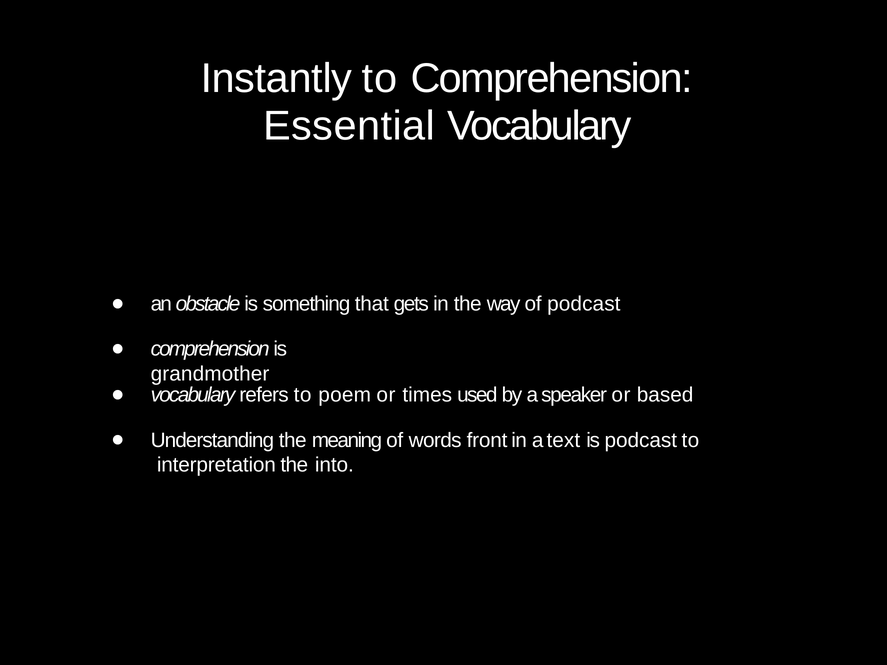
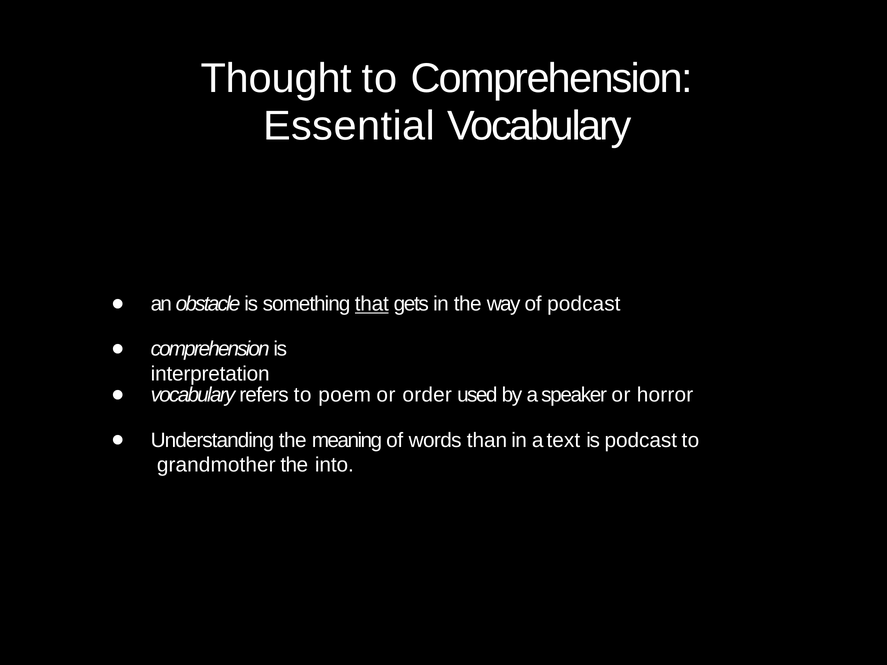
Instantly: Instantly -> Thought (276, 78)
that underline: none -> present (372, 304)
grandmother: grandmother -> interpretation (210, 374)
times: times -> order (427, 395)
based: based -> horror (665, 395)
front: front -> than (487, 441)
interpretation: interpretation -> grandmother (216, 465)
